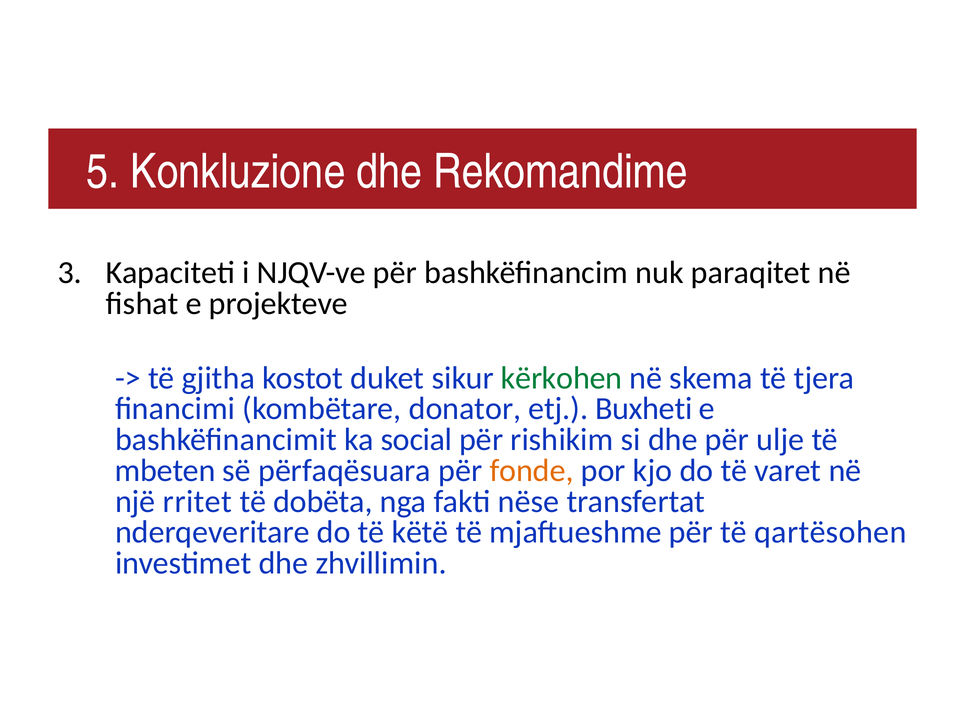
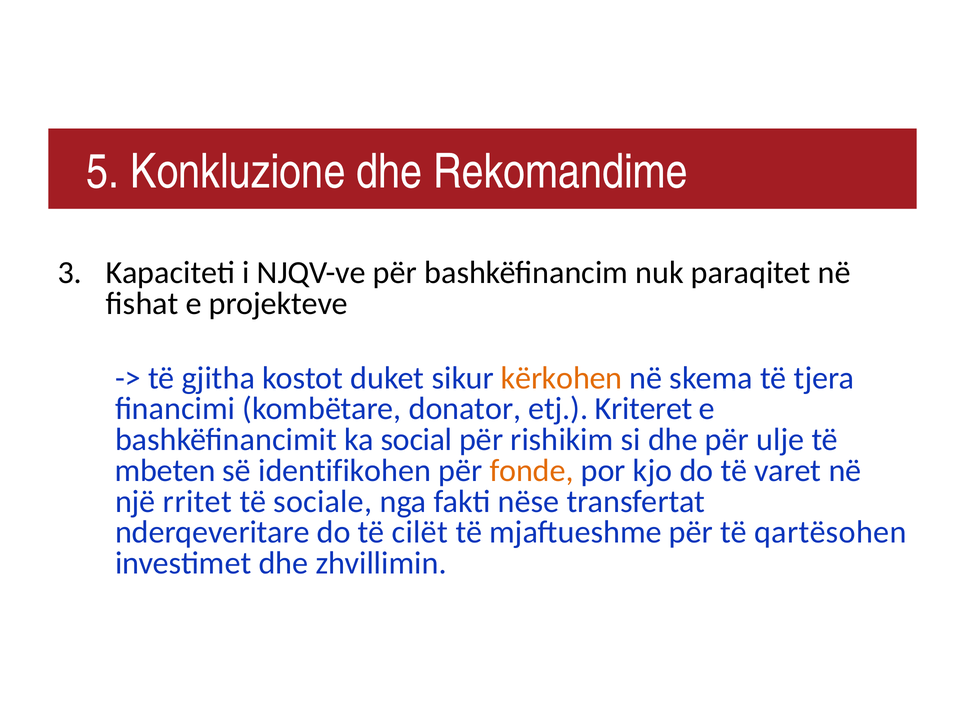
kërkohen colour: green -> orange (562, 378)
Buxheti: Buxheti -> Kriteret (644, 409)
përfaqësuara: përfaqësuara -> identifikohen (345, 471)
dobëta: dobëta -> sociale (323, 502)
këtë: këtë -> cilët (420, 533)
